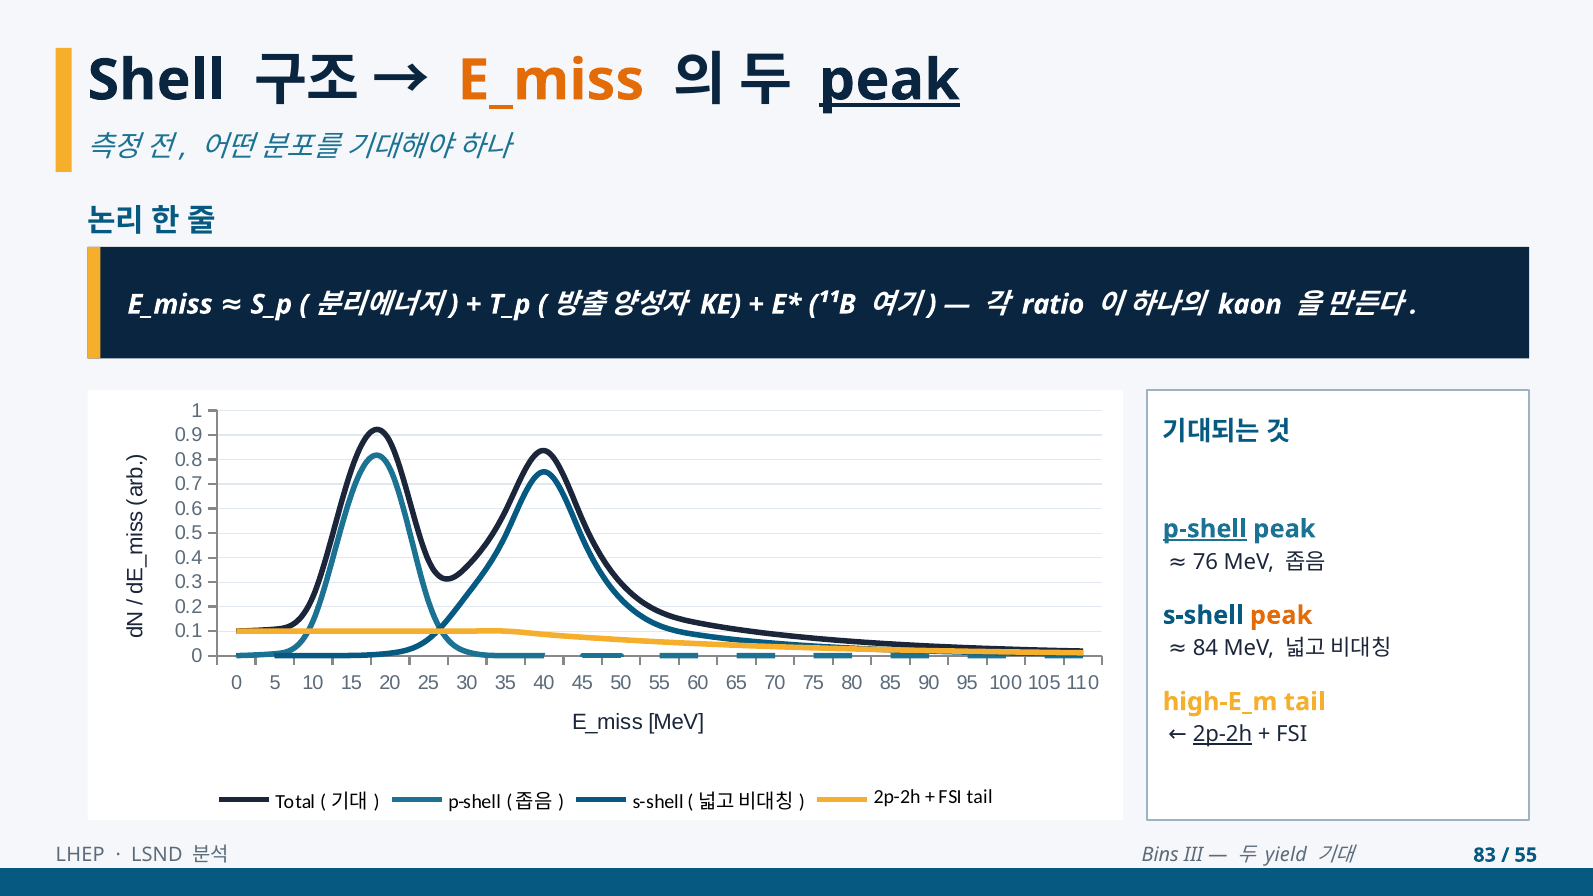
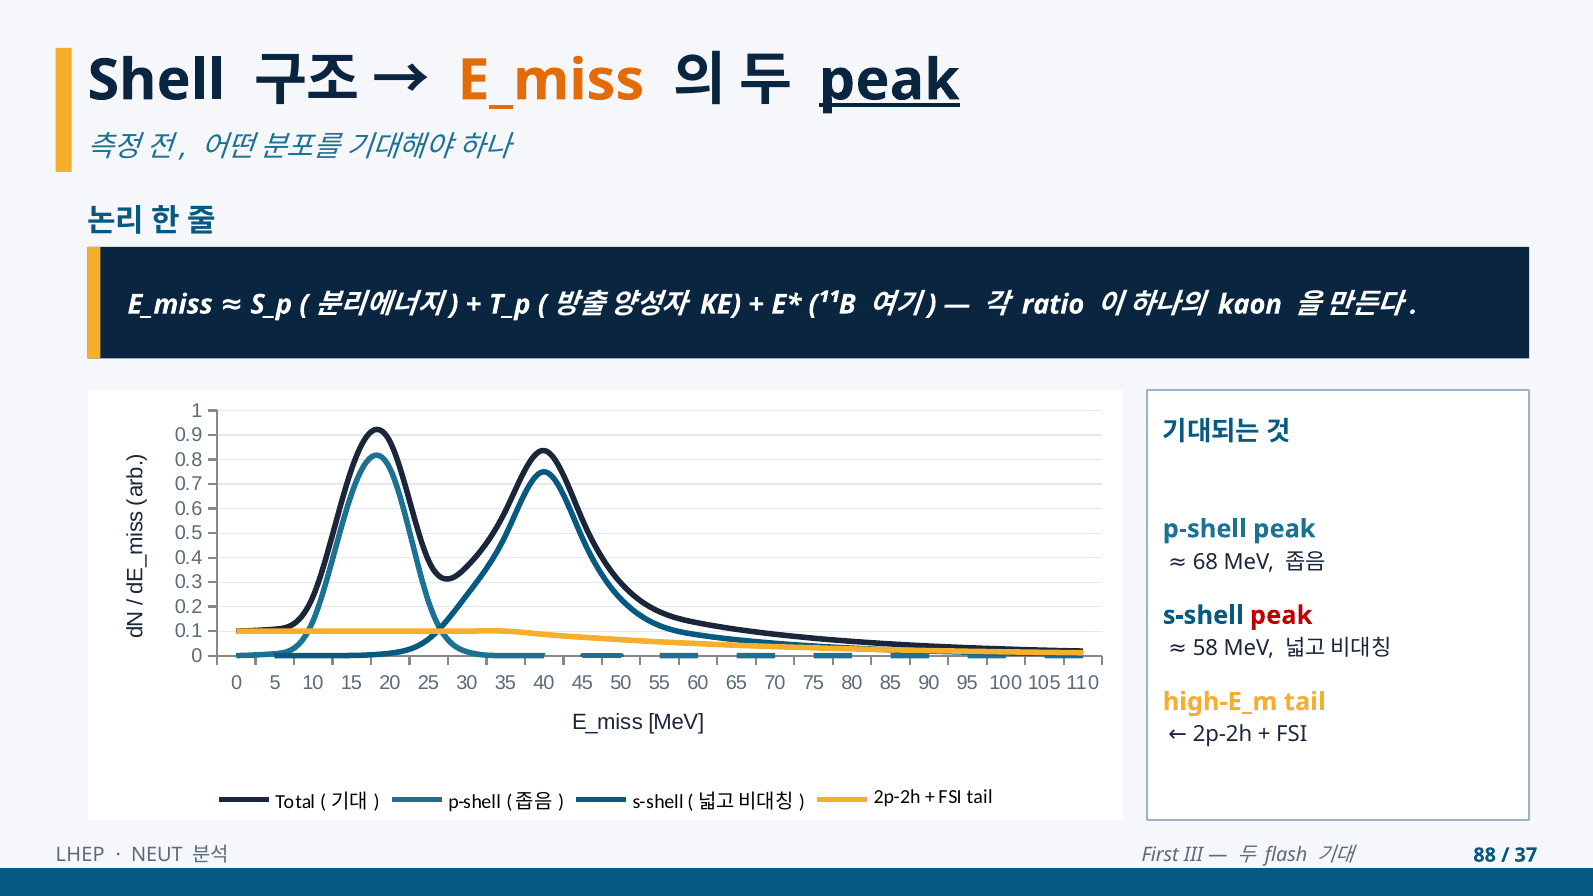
p-shell underline: present -> none (1205, 529)
76: 76 -> 68 (1205, 562)
peak colour: orange -> red (1281, 615)
84: 84 -> 58 (1205, 648)
2p-2h underline: present -> none (1223, 735)
LSND: LSND -> NEUT (157, 855)
Bins: Bins -> First (1160, 855)
yield: yield -> flash (1286, 855)
83: 83 -> 88 (1485, 855)
55: 55 -> 37 (1526, 855)
